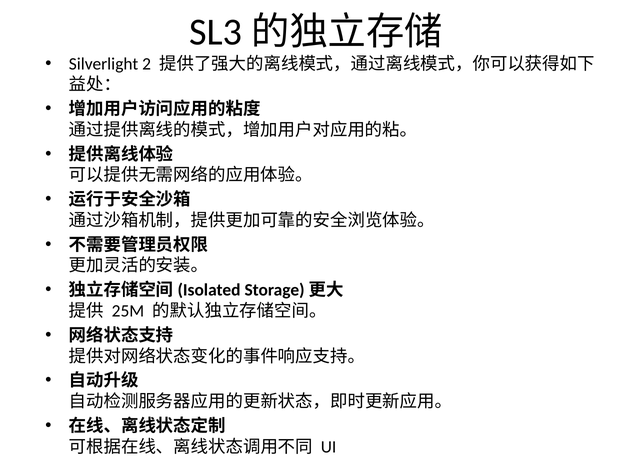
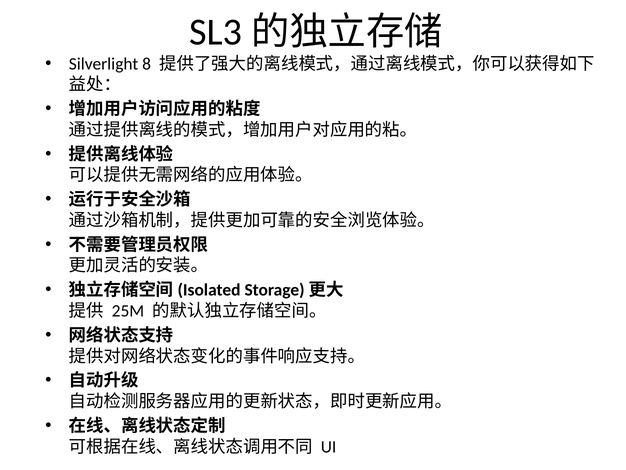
2: 2 -> 8 (147, 64)
